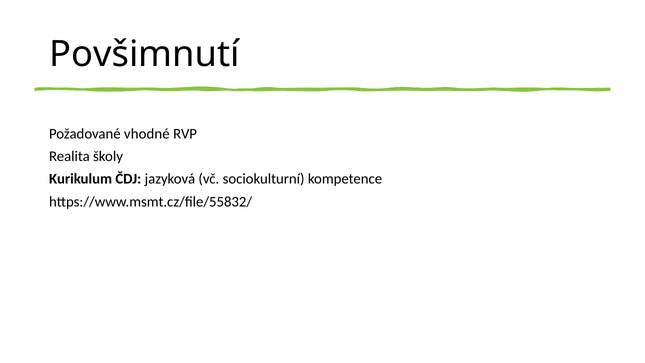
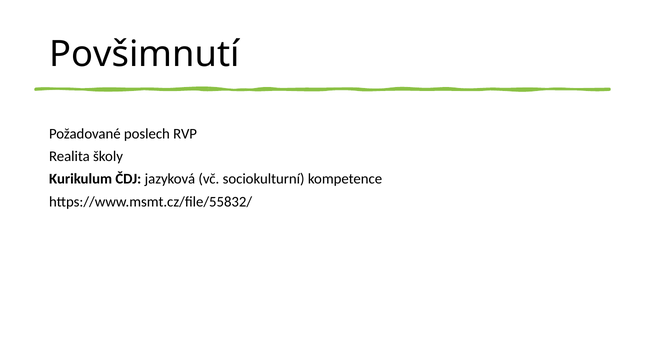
vhodné: vhodné -> poslech (147, 134)
